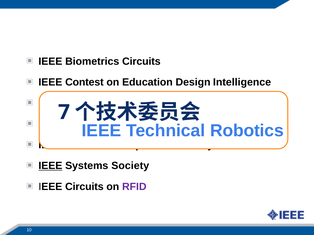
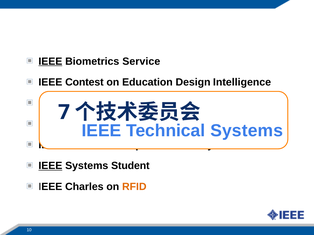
IEEE underline: none -> present (50, 61)
Biometrics Circuits: Circuits -> Service (141, 61)
Robotics: Robotics -> Systems (247, 131)
Society: Society -> Student (130, 166)
IEEE Circuits: Circuits -> Charles (84, 187)
RFID colour: purple -> orange (134, 187)
